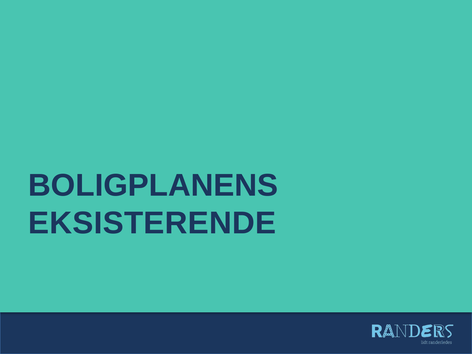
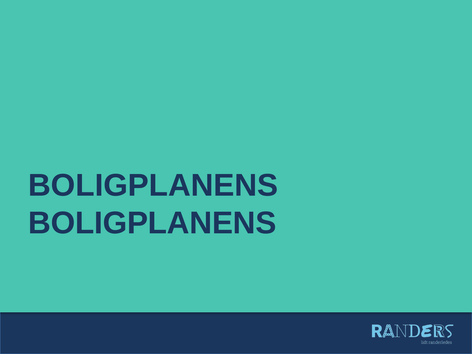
EKSISTERENDE: EKSISTERENDE -> BOLIGPLANENS (152, 223)
